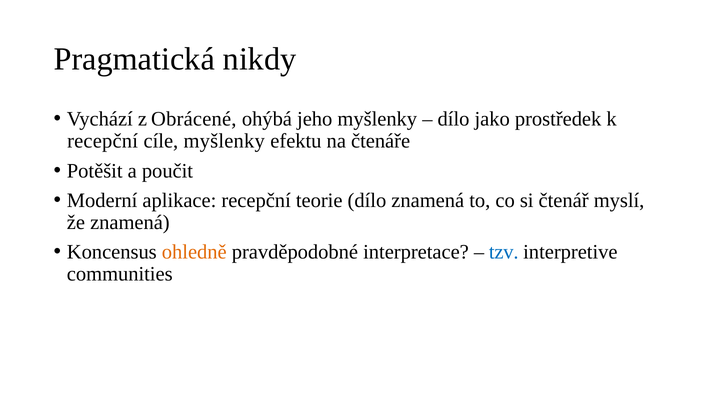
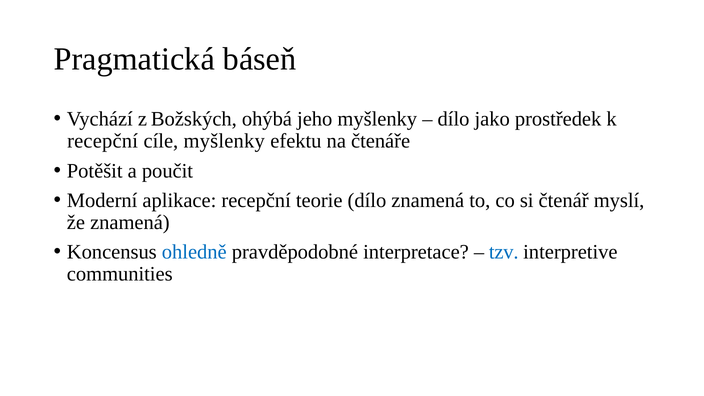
nikdy: nikdy -> báseň (260, 59)
Obrácené: Obrácené -> Božských (194, 119)
ohledně colour: orange -> blue (194, 252)
